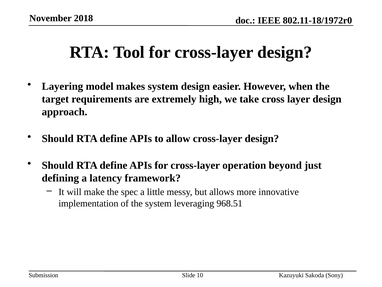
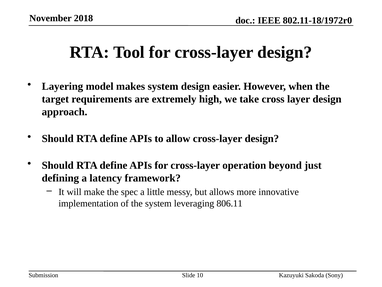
968.51: 968.51 -> 806.11 (230, 203)
